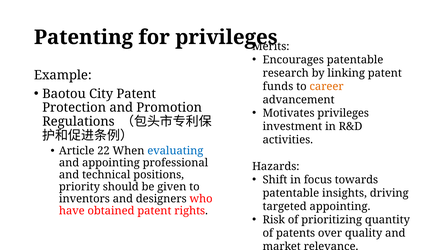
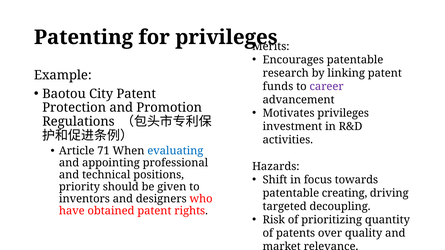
career colour: orange -> purple (327, 87)
22: 22 -> 71 (103, 151)
insights: insights -> creating (345, 193)
targeted appointing: appointing -> decoupling (340, 207)
